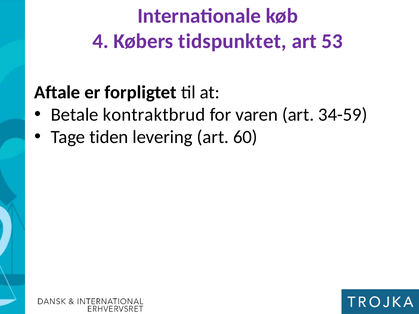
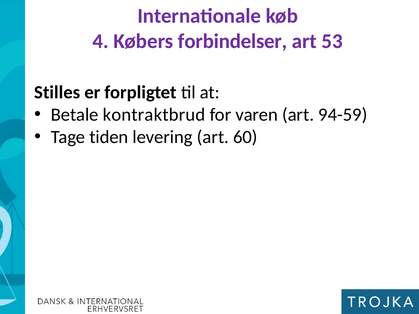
tidspunktet: tidspunktet -> forbindelser (233, 41)
Aftale: Aftale -> Stilles (57, 92)
34-59: 34-59 -> 94-59 (343, 115)
